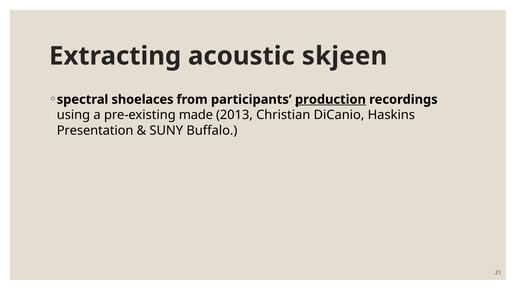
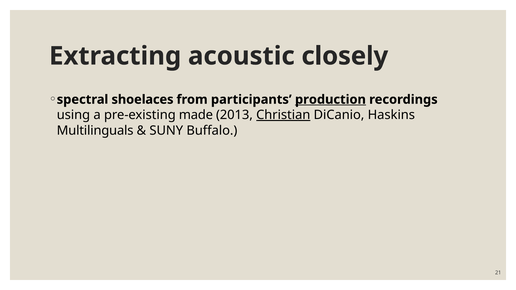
skjeen: skjeen -> closely (345, 56)
Christian underline: none -> present (283, 115)
Presentation: Presentation -> Multilinguals (95, 131)
